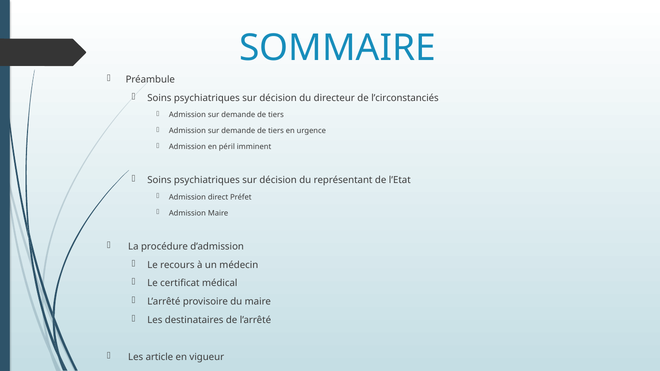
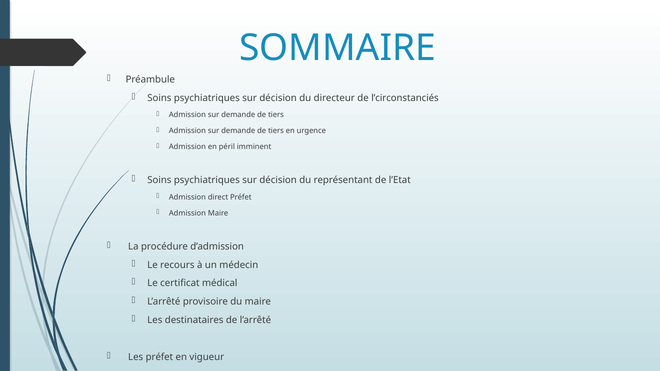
Les article: article -> préfet (159, 357)
